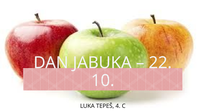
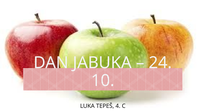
22: 22 -> 24 (160, 63)
